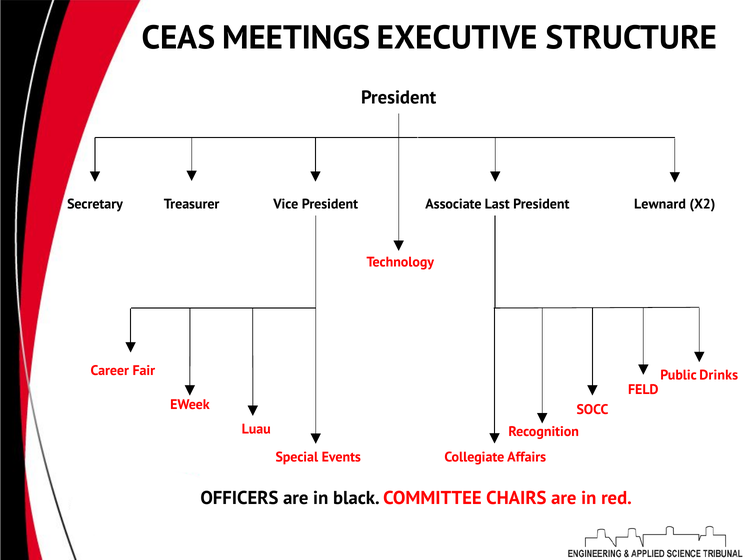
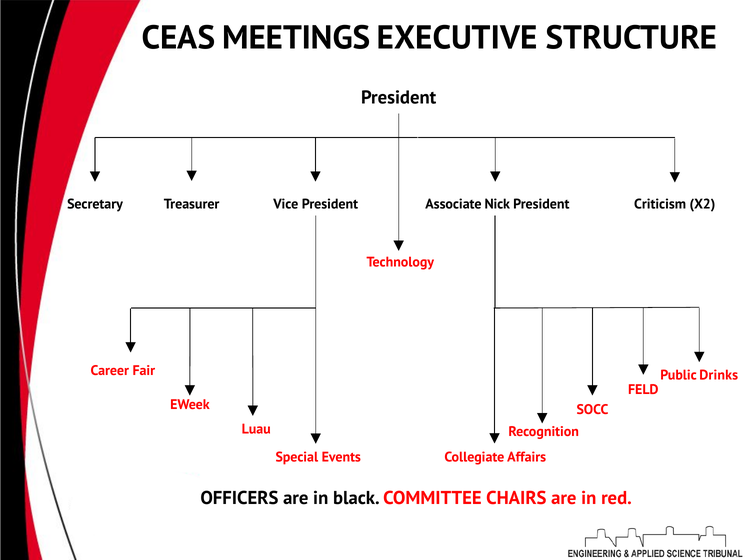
Last: Last -> Nick (497, 204)
Lewnard: Lewnard -> Criticism (660, 204)
